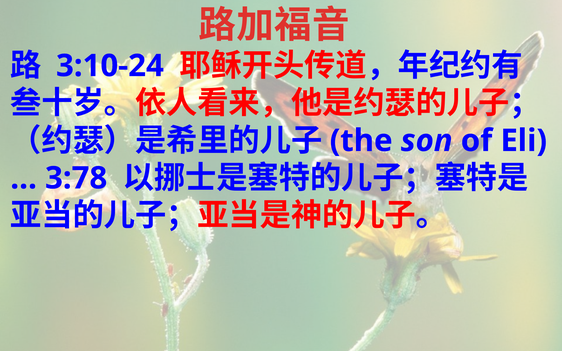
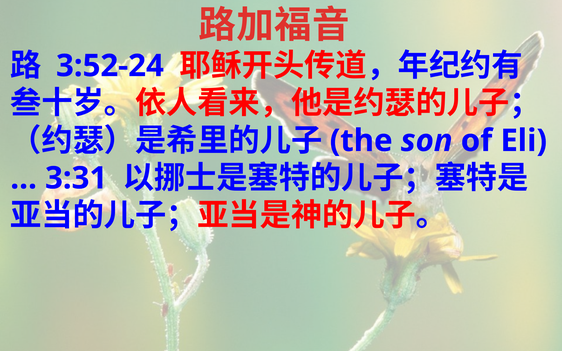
3:10-24: 3:10-24 -> 3:52-24 (110, 66)
3:78: 3:78 -> 3:31 (76, 178)
